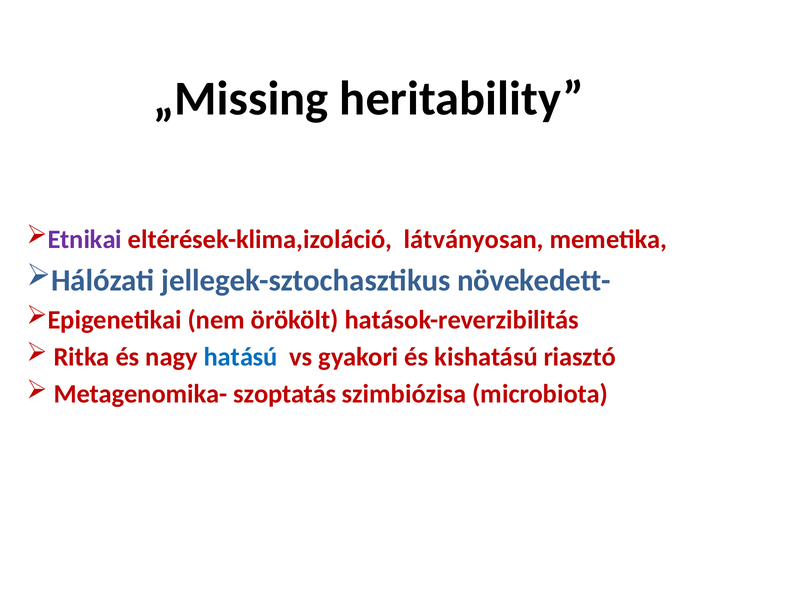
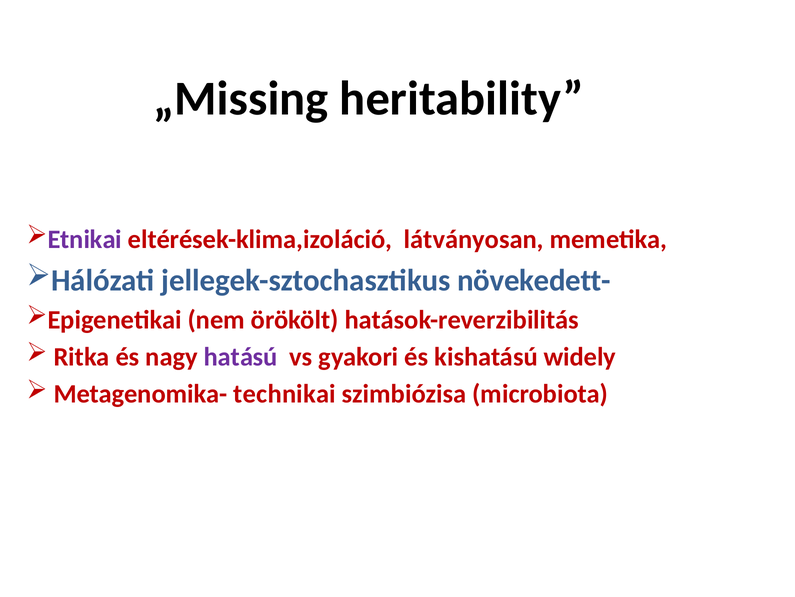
hatású colour: blue -> purple (241, 357)
riasztó: riasztó -> widely (580, 357)
szoptatás: szoptatás -> technikai (285, 394)
